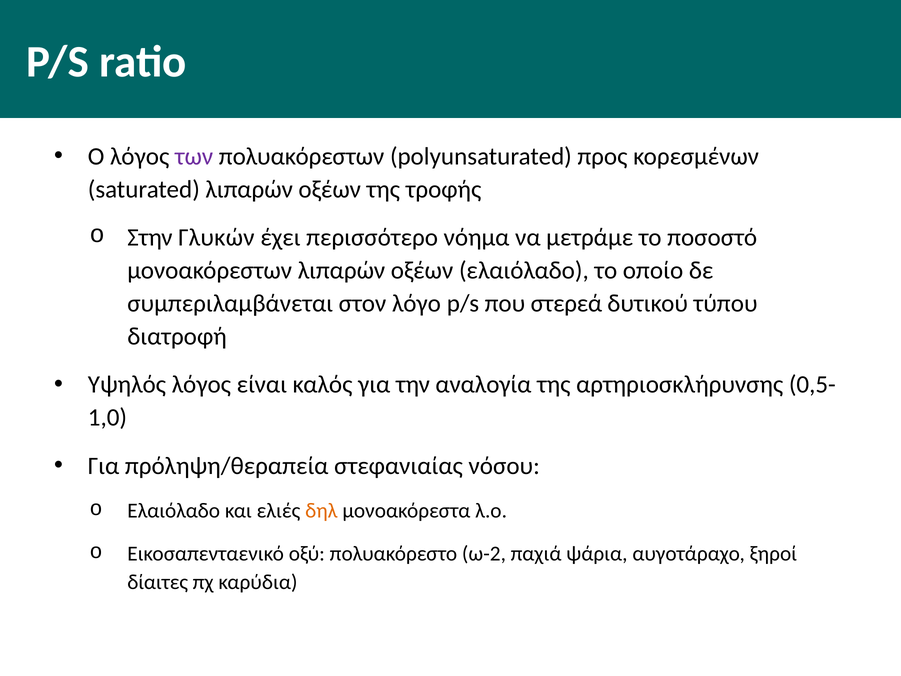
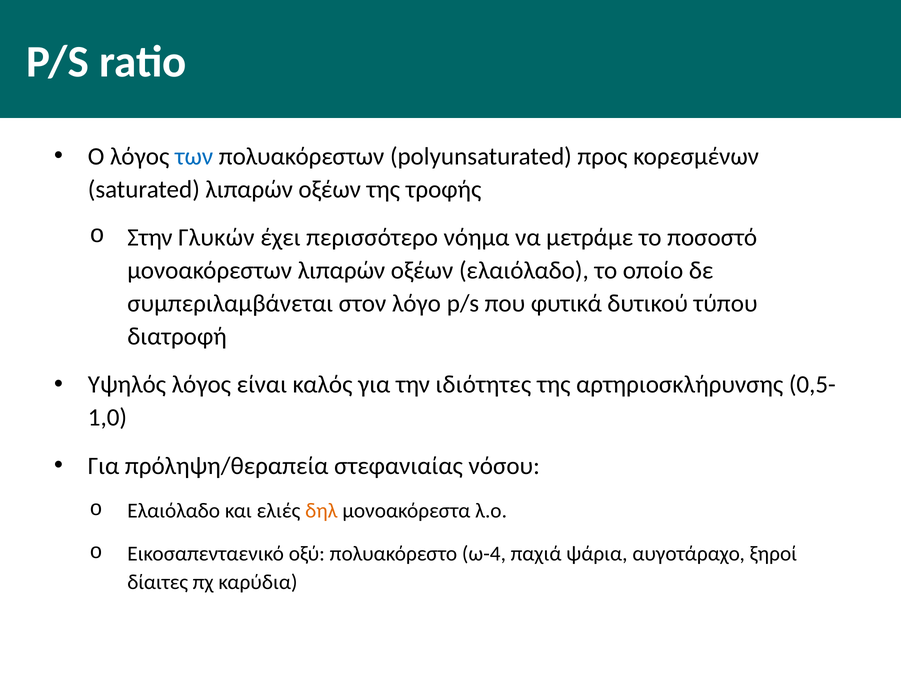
των colour: purple -> blue (194, 156)
στερεά: στερεά -> φυτικά (566, 303)
αναλογία: αναλογία -> ιδιότητες (483, 385)
ω-2: ω-2 -> ω-4 (484, 554)
